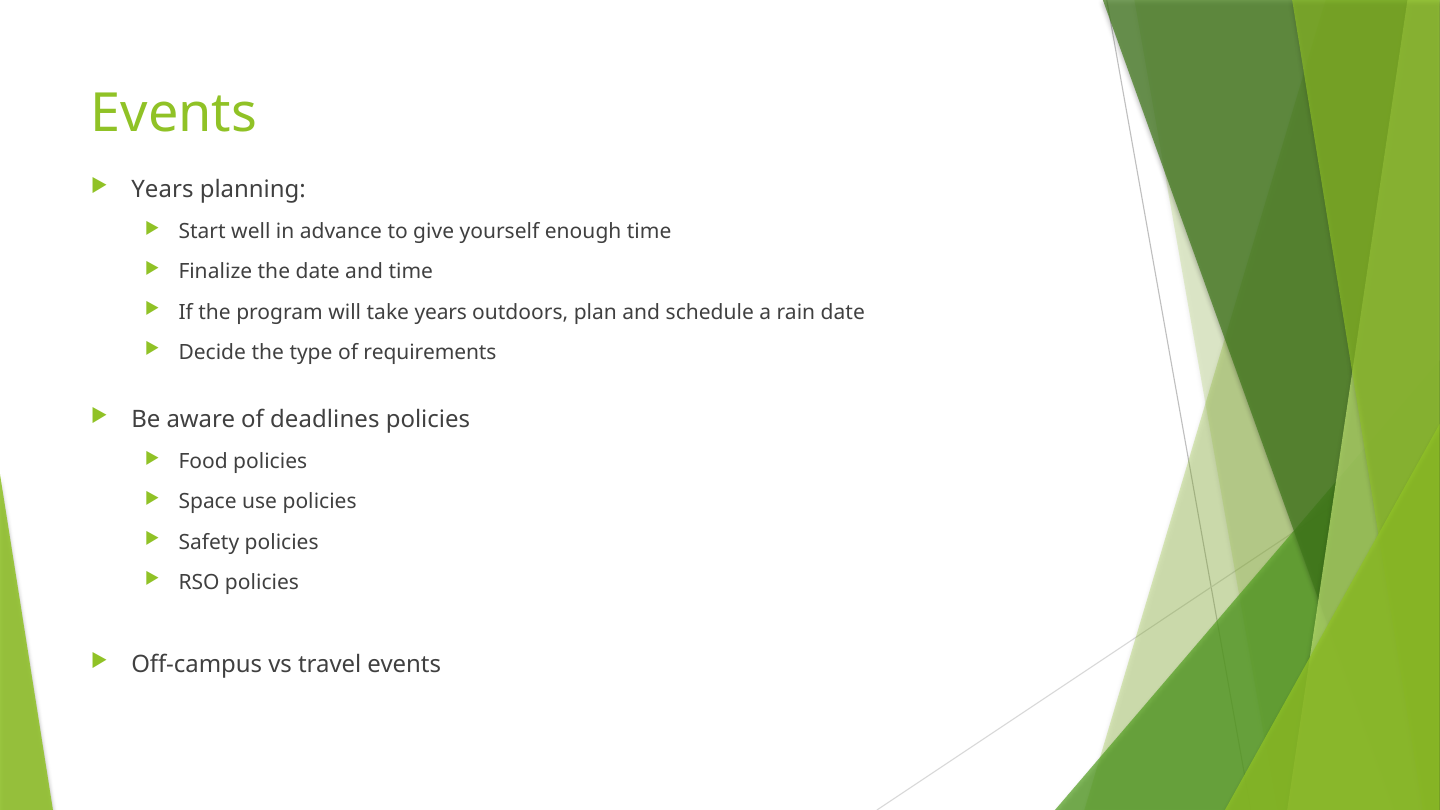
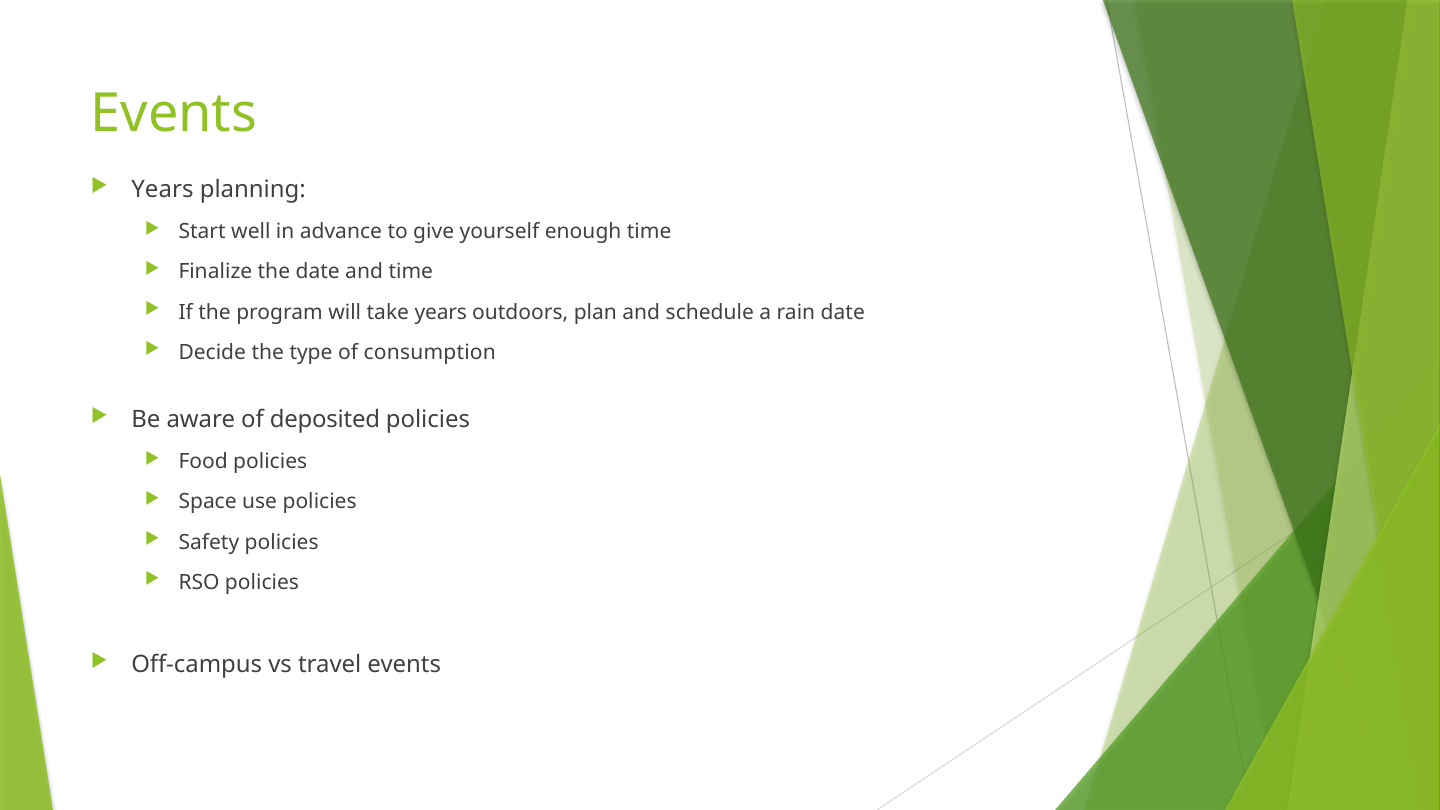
requirements: requirements -> consumption (430, 352)
deadlines: deadlines -> deposited (325, 420)
